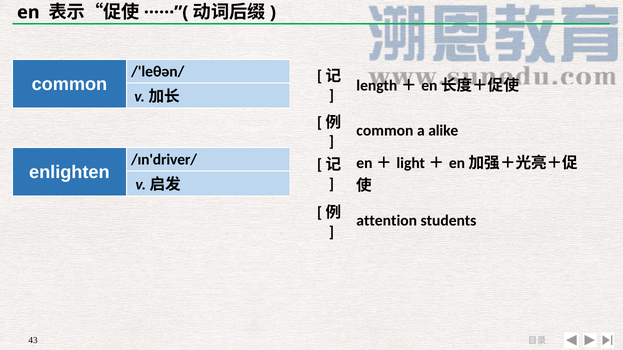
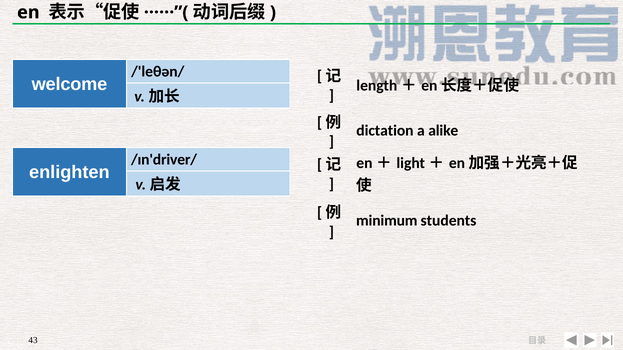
common: common -> welcome (69, 84)
common: common -> dictation (385, 131)
attention: attention -> minimum (387, 221)
